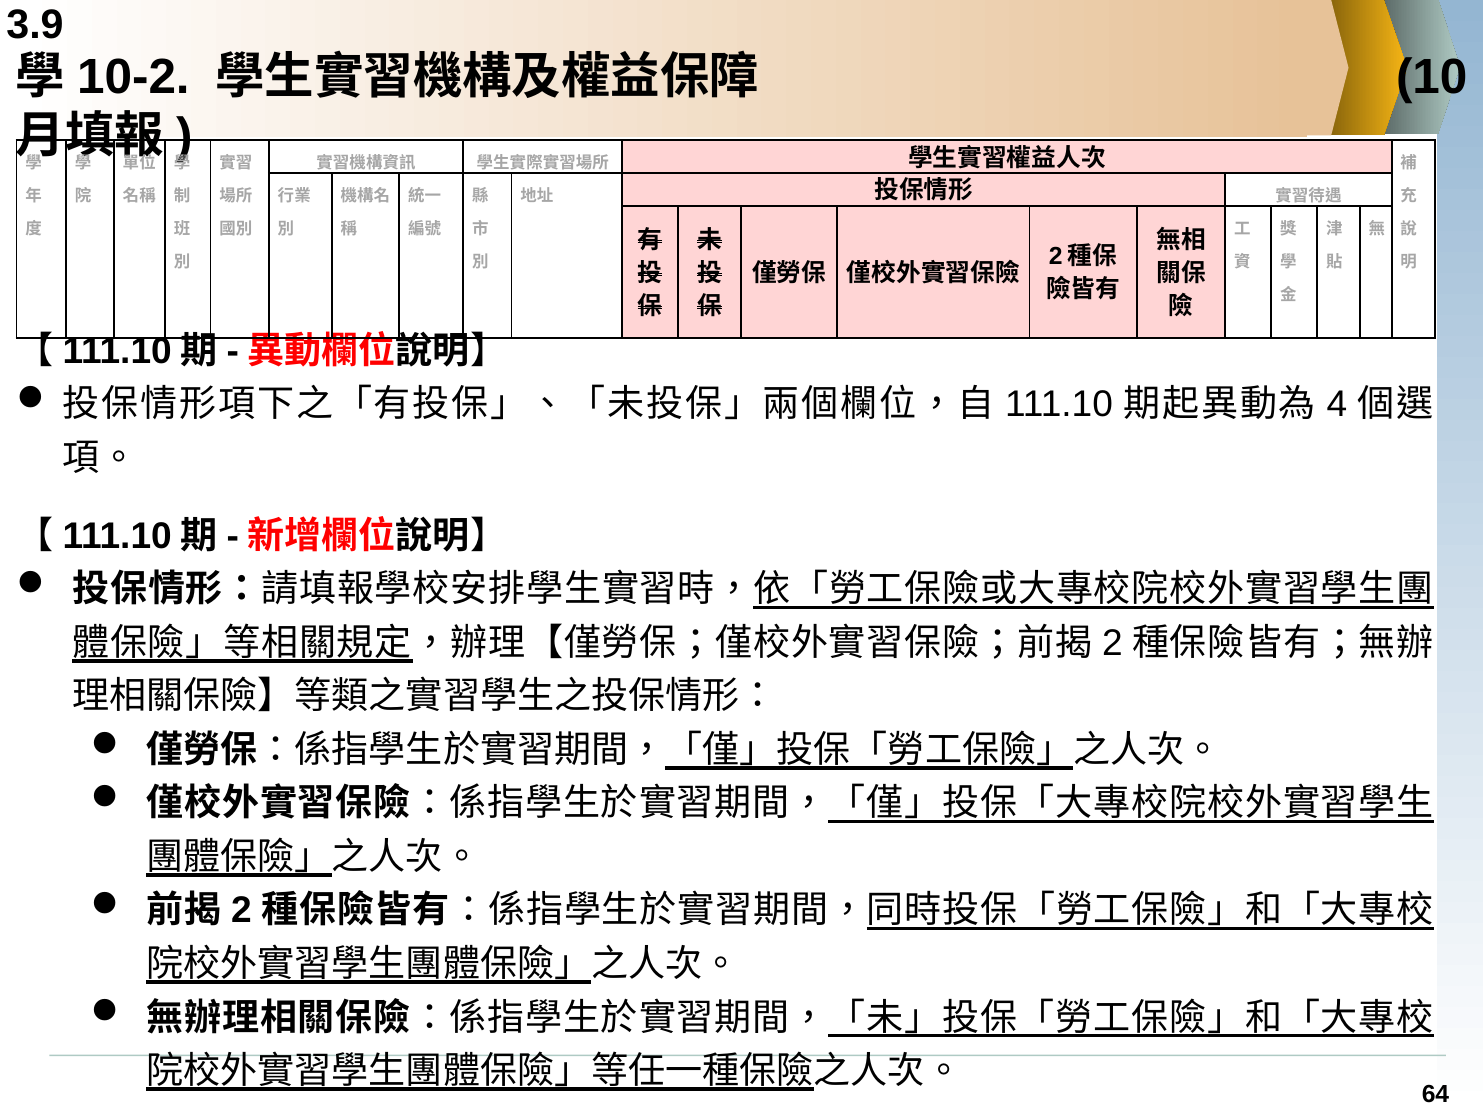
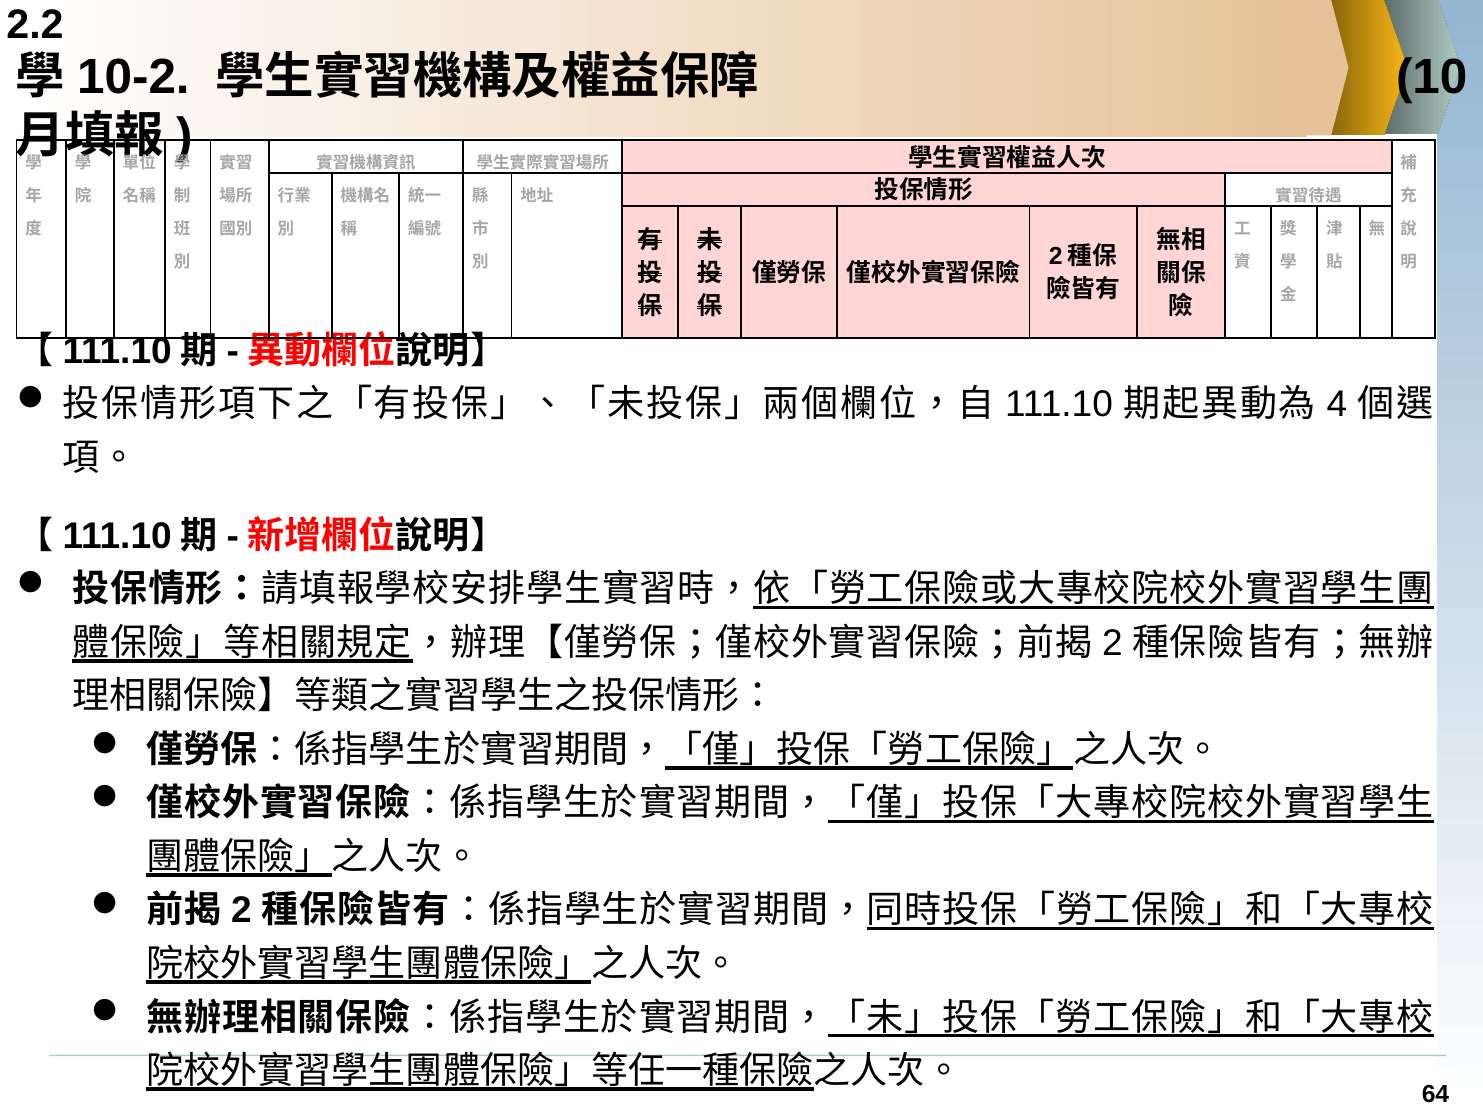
3.9: 3.9 -> 2.2 (35, 25)
